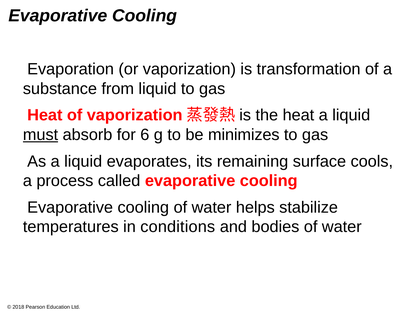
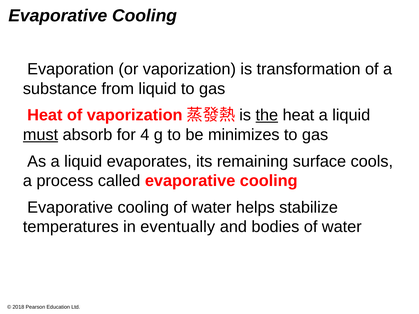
the underline: none -> present (267, 115)
6: 6 -> 4 (145, 135)
conditions: conditions -> eventually (178, 227)
